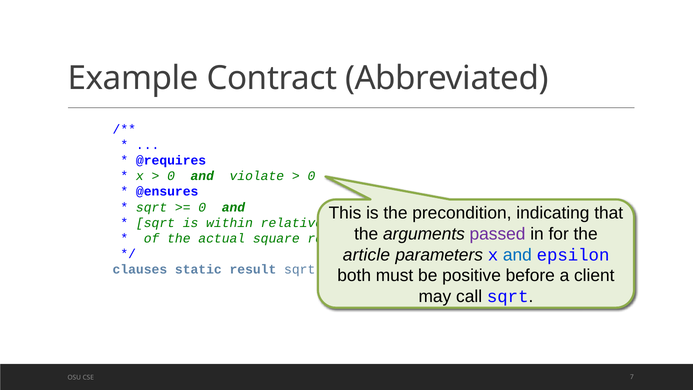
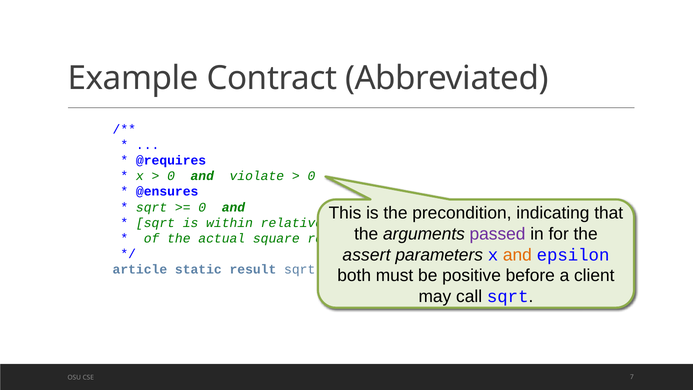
article: article -> assert (366, 255)
and colour: blue -> orange (517, 255)
clauses: clauses -> article (140, 269)
